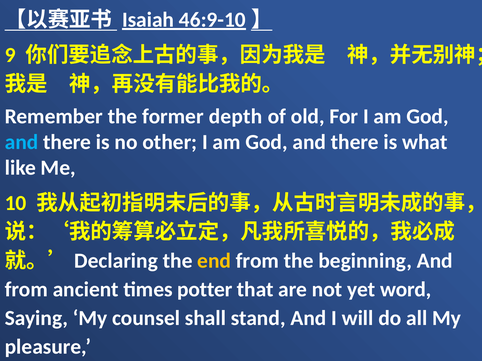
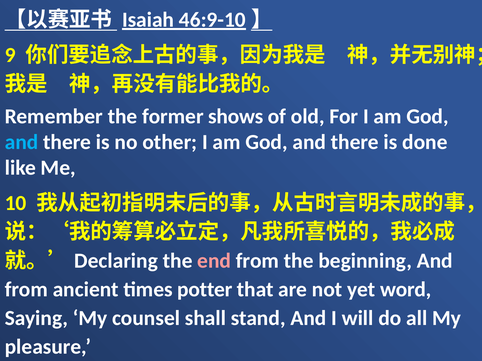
depth: depth -> shows (236, 117)
what: what -> done (425, 142)
end colour: yellow -> pink (214, 261)
